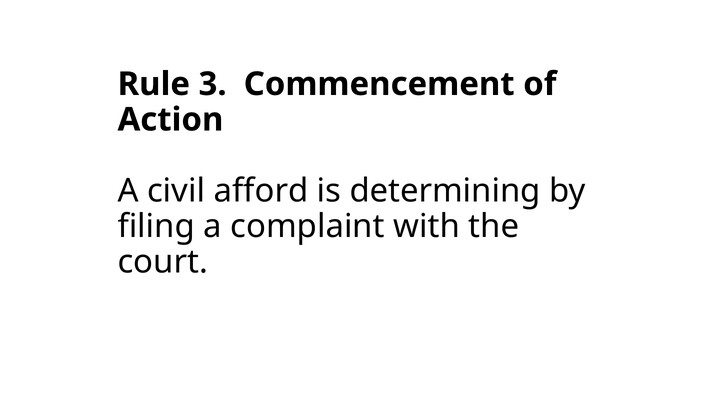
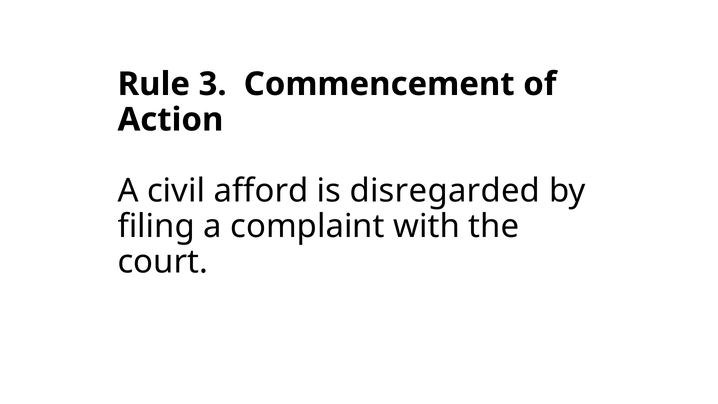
determining: determining -> disregarded (445, 191)
